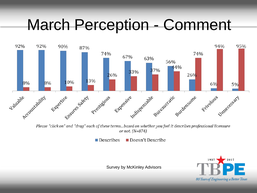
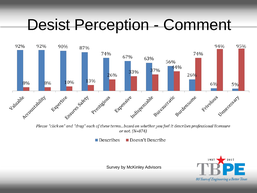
March: March -> Desist (49, 25)
